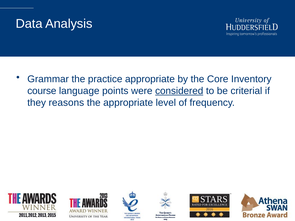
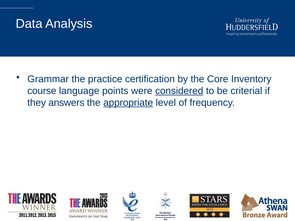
practice appropriate: appropriate -> certification (150, 79)
reasons: reasons -> answers (66, 103)
appropriate underline: none -> present (128, 103)
